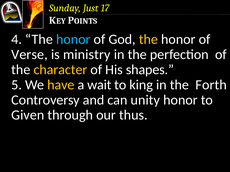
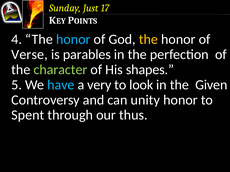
ministry: ministry -> parables (87, 55)
character colour: yellow -> light green (60, 70)
have colour: yellow -> light blue (61, 85)
wait: wait -> very (99, 85)
king: king -> look (141, 85)
Forth: Forth -> Given (211, 85)
Given: Given -> Spent (28, 115)
